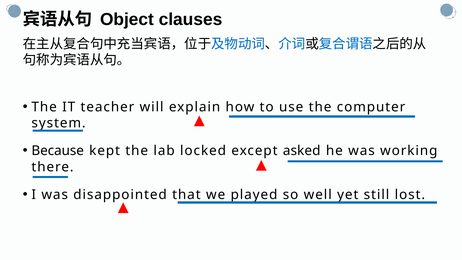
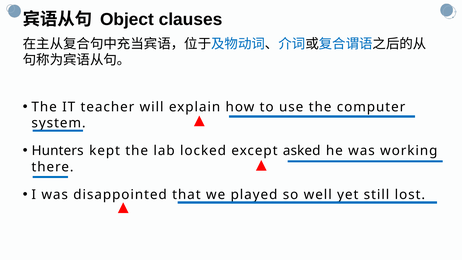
Because: Because -> Hunters (58, 151)
